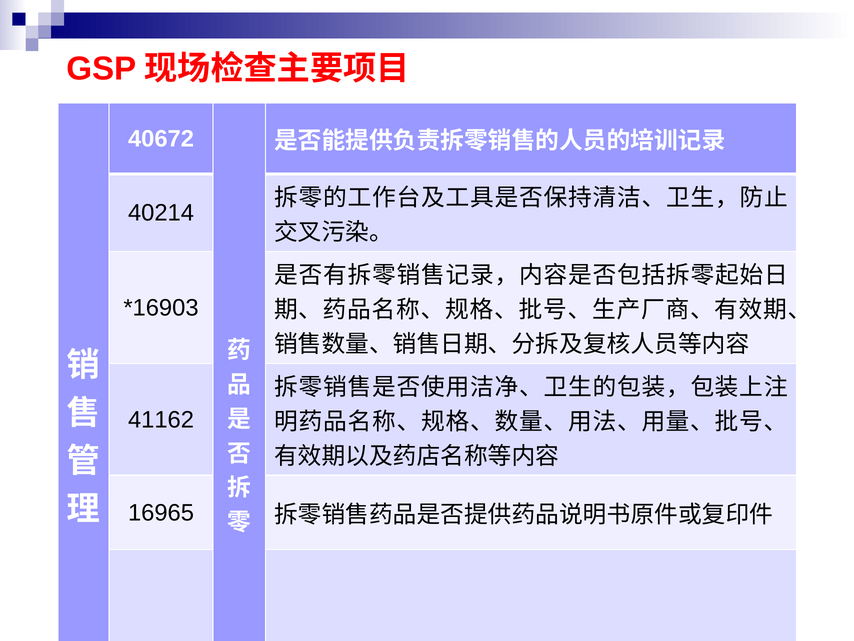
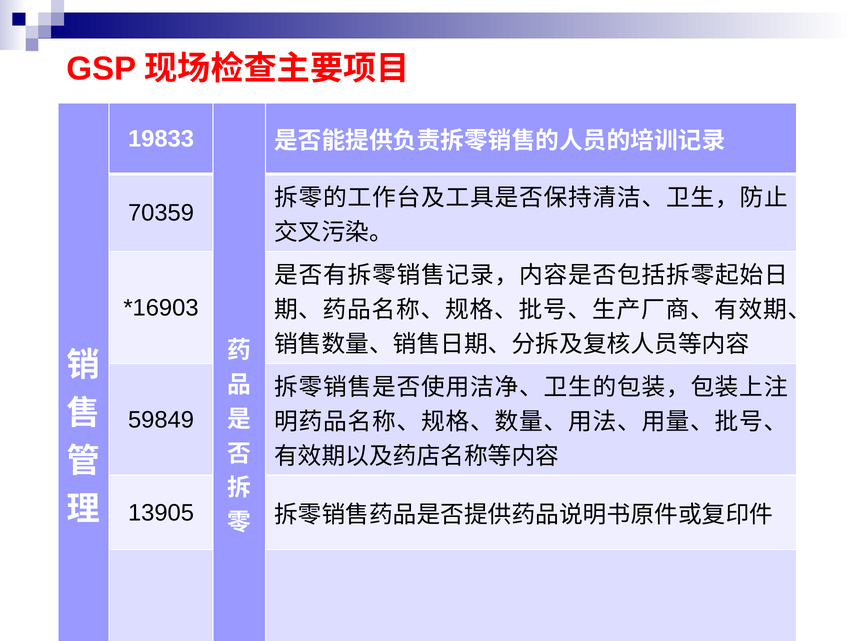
40672: 40672 -> 19833 (161, 139)
40214: 40214 -> 70359 (161, 213)
41162: 41162 -> 59849 (161, 419)
16965: 16965 -> 13905 (161, 512)
